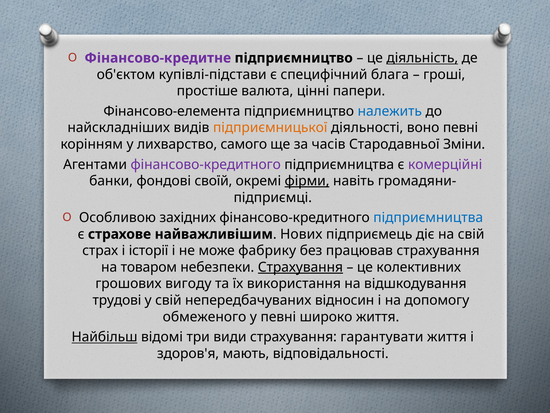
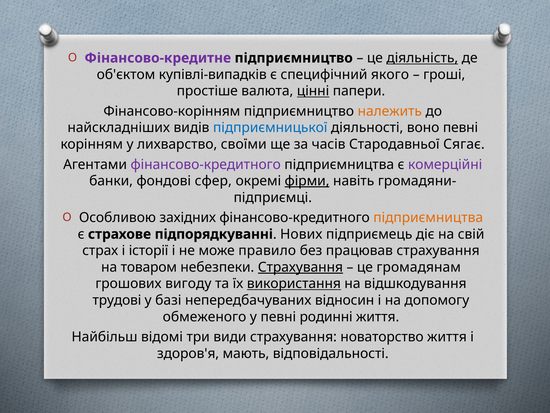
купівлі-підстави: купівлі-підстави -> купівлі-випадків (213, 74)
блага: блага -> якого (390, 74)
цінні underline: none -> present (313, 91)
Фінансово-елемента: Фінансово-елемента -> Фінансово-корінням (172, 111)
належить colour: blue -> orange (390, 111)
підприємницької colour: orange -> blue (270, 128)
самого: самого -> своїми (244, 144)
Зміни: Зміни -> Сягає (464, 144)
своїй: своїй -> сфер (213, 181)
підприємництва colour: blue -> orange (428, 217)
найважливішим: найважливішим -> підпорядкуванні (214, 234)
фабрику: фабрику -> правило (267, 250)
колективних: колективних -> громадянам (419, 267)
використання underline: none -> present (294, 283)
у свій: свій -> базі (168, 300)
широко: широко -> родинні (326, 316)
Найбільш underline: present -> none (105, 337)
гарантувати: гарантувати -> новаторство (382, 337)
